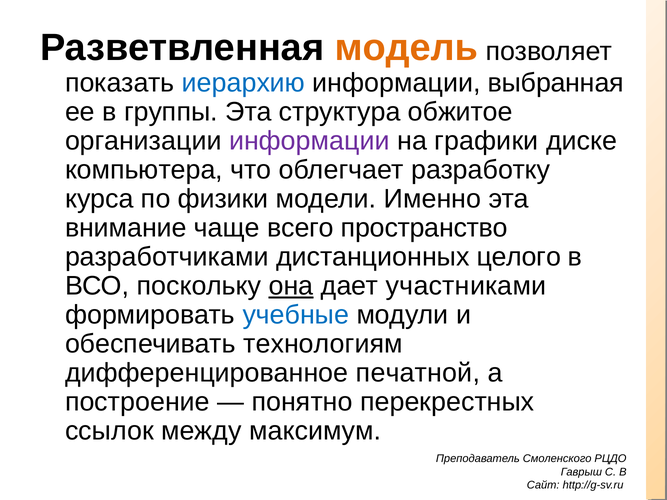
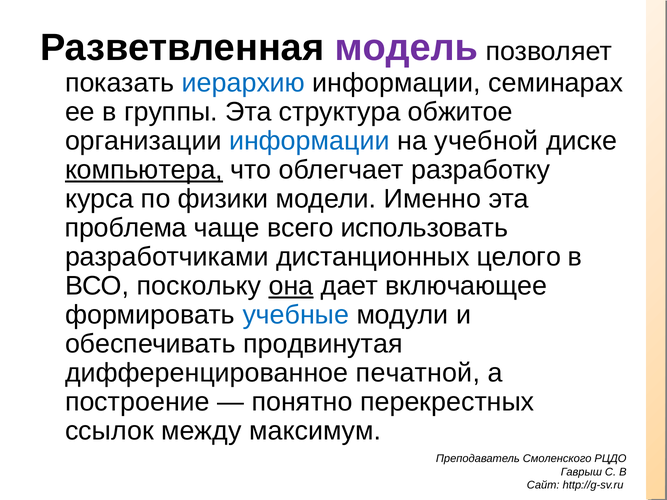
модель colour: orange -> purple (406, 48)
выбранная: выбранная -> семинарах (556, 83)
информации colour: purple -> blue (309, 141)
графики: графики -> учебной (486, 141)
компьютера underline: none -> present (144, 170)
внимание: внимание -> проблема (126, 228)
пространство: пространство -> использовать (424, 228)
участниками: участниками -> включающее (466, 286)
технологиям: технологиям -> продвинутая (323, 344)
